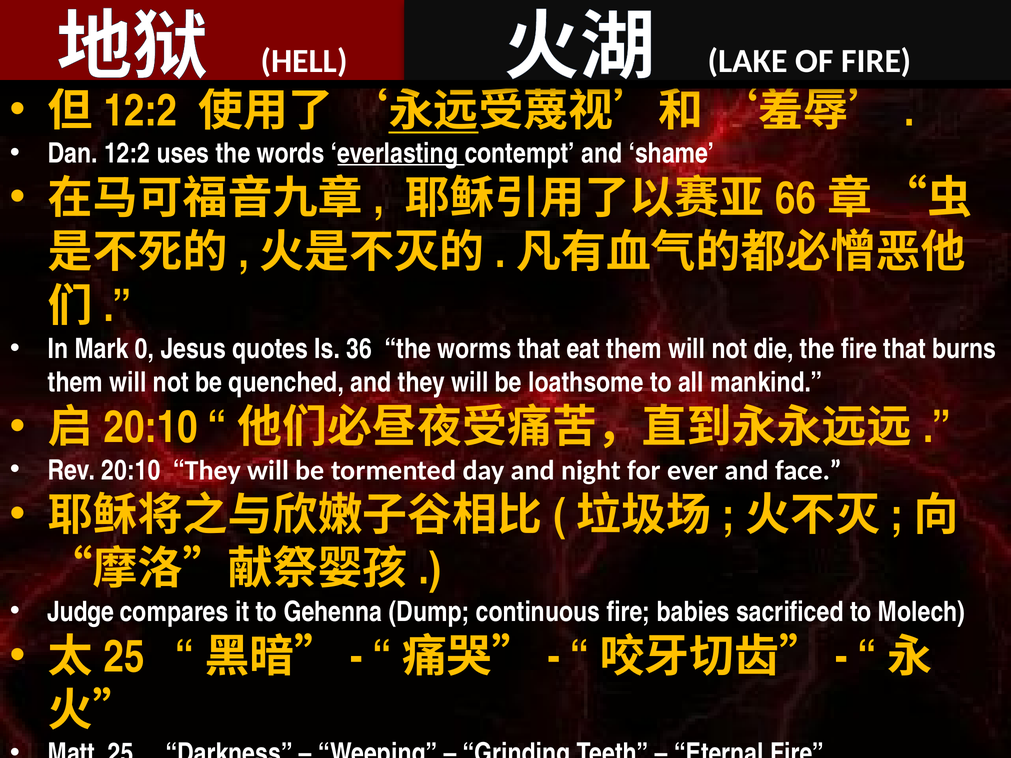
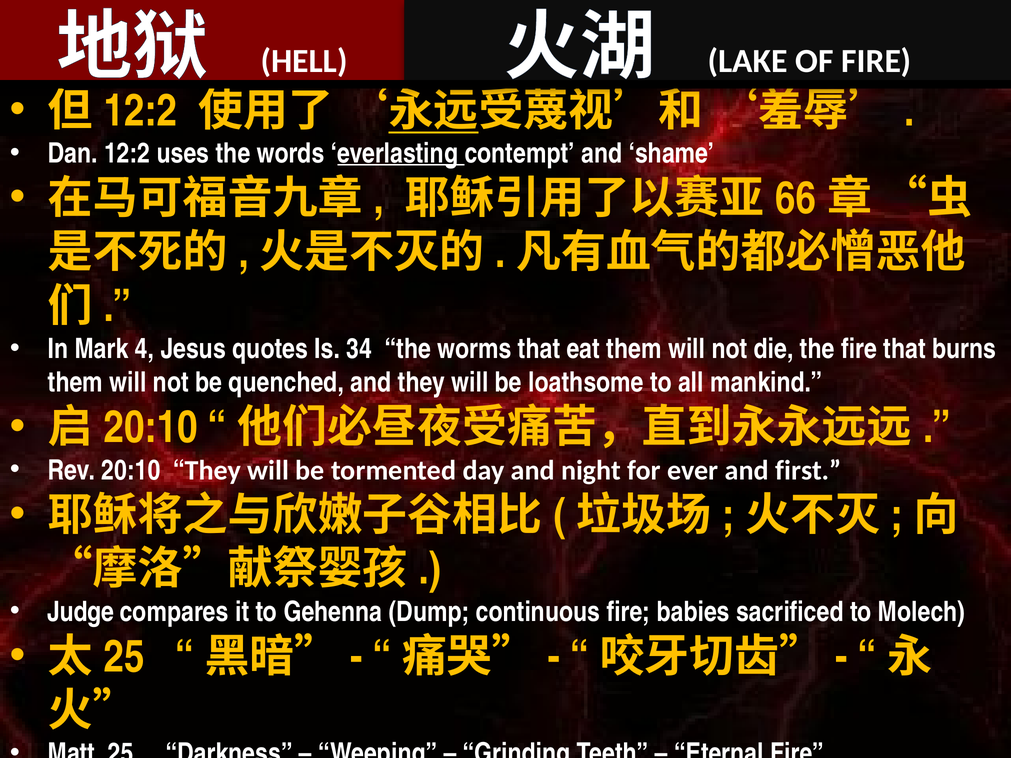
0: 0 -> 4 (144, 349)
36: 36 -> 34 (359, 349)
face: face -> first (808, 470)
